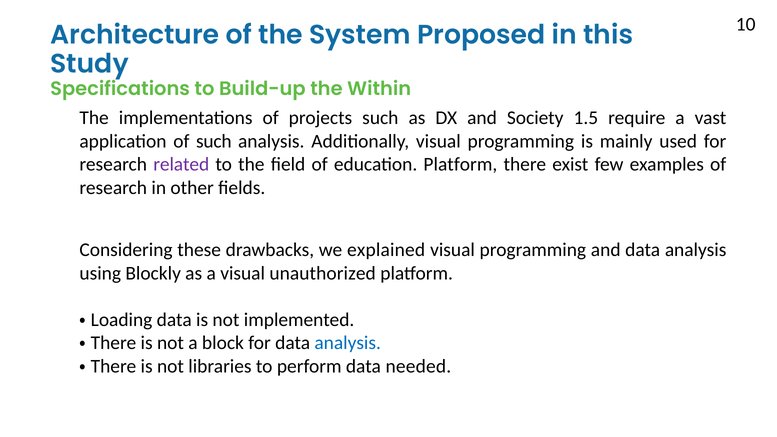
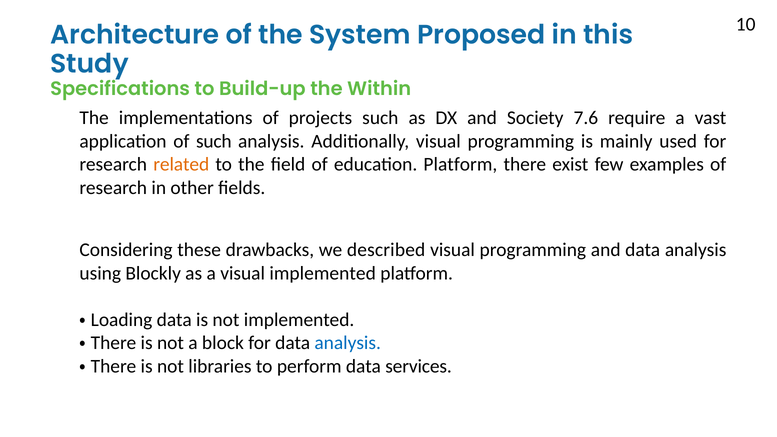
1.5: 1.5 -> 7.6 (586, 118)
related colour: purple -> orange (181, 165)
explained: explained -> described (386, 250)
visual unauthorized: unauthorized -> implemented (323, 273)
needed: needed -> services (419, 366)
